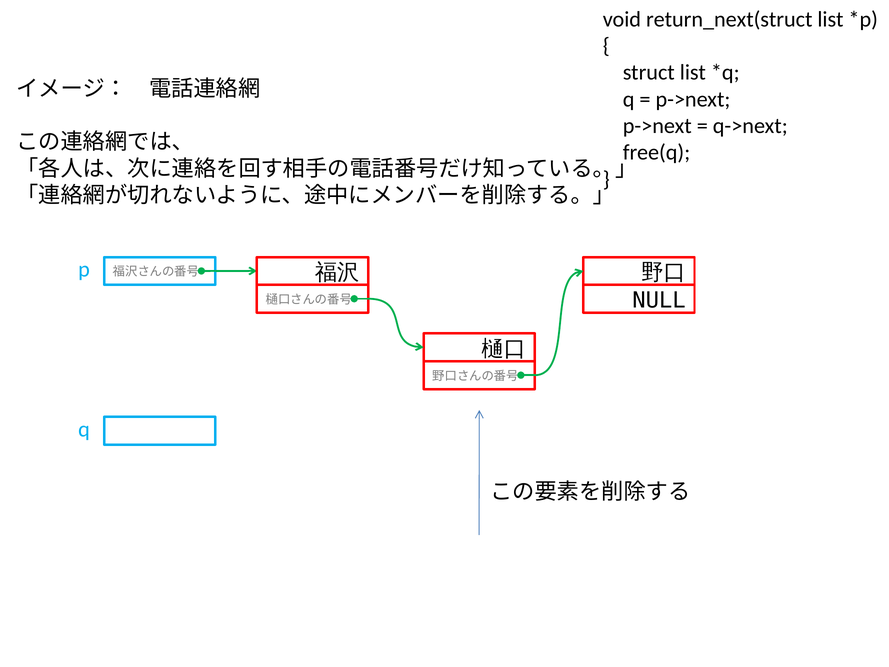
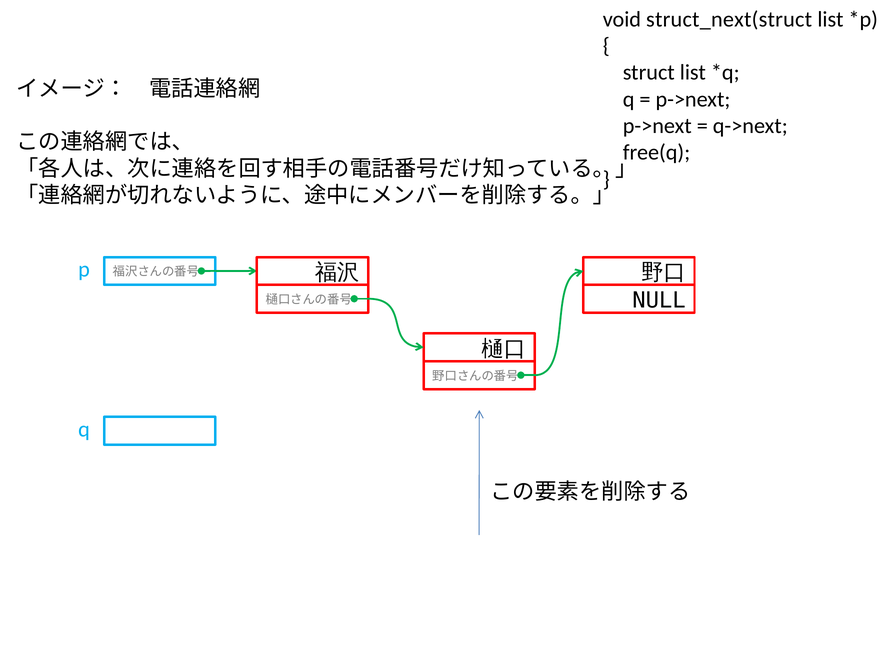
return_next(struct: return_next(struct -> struct_next(struct (729, 19)
